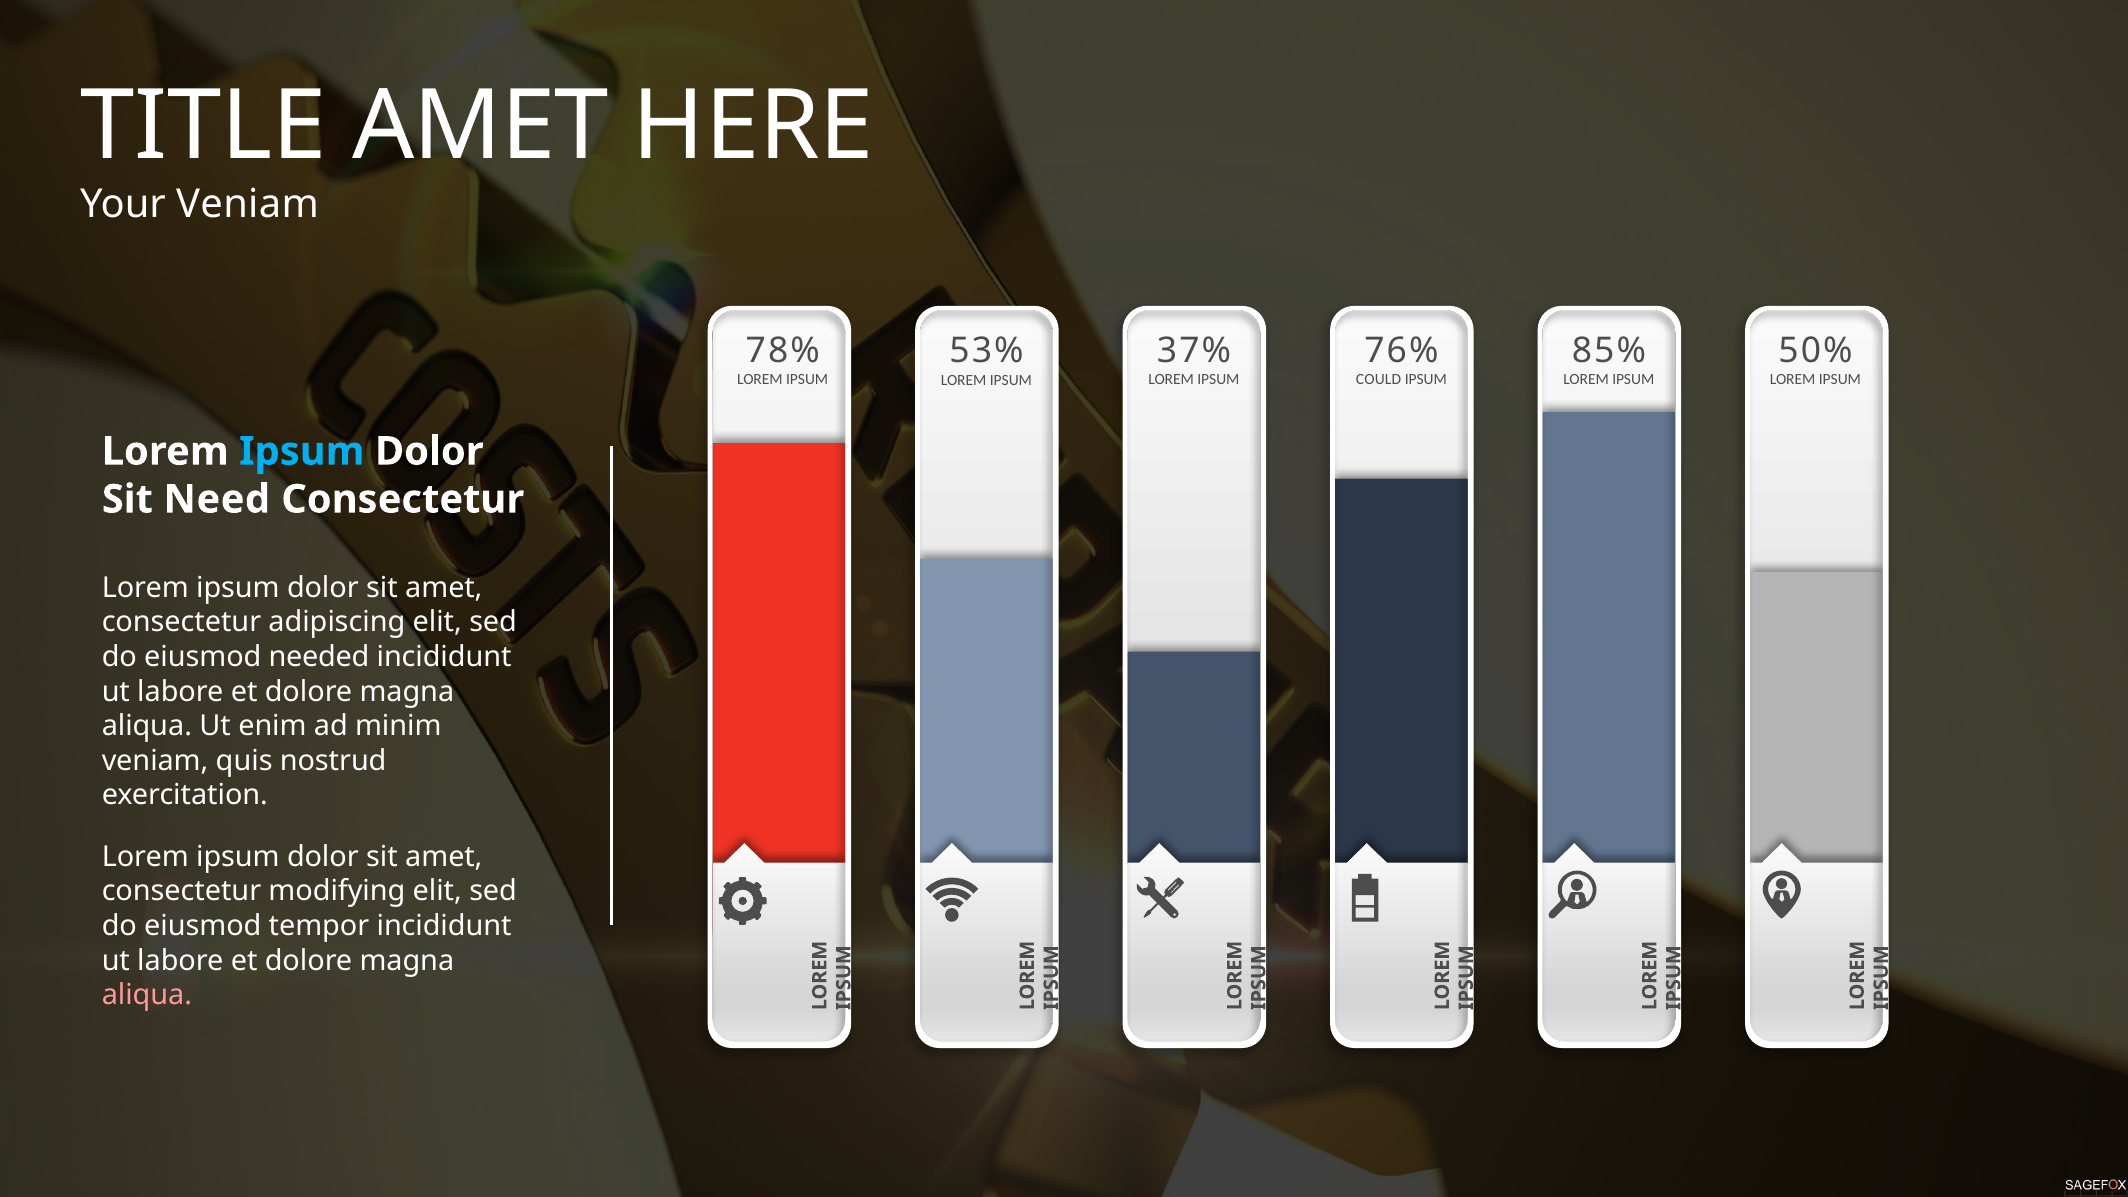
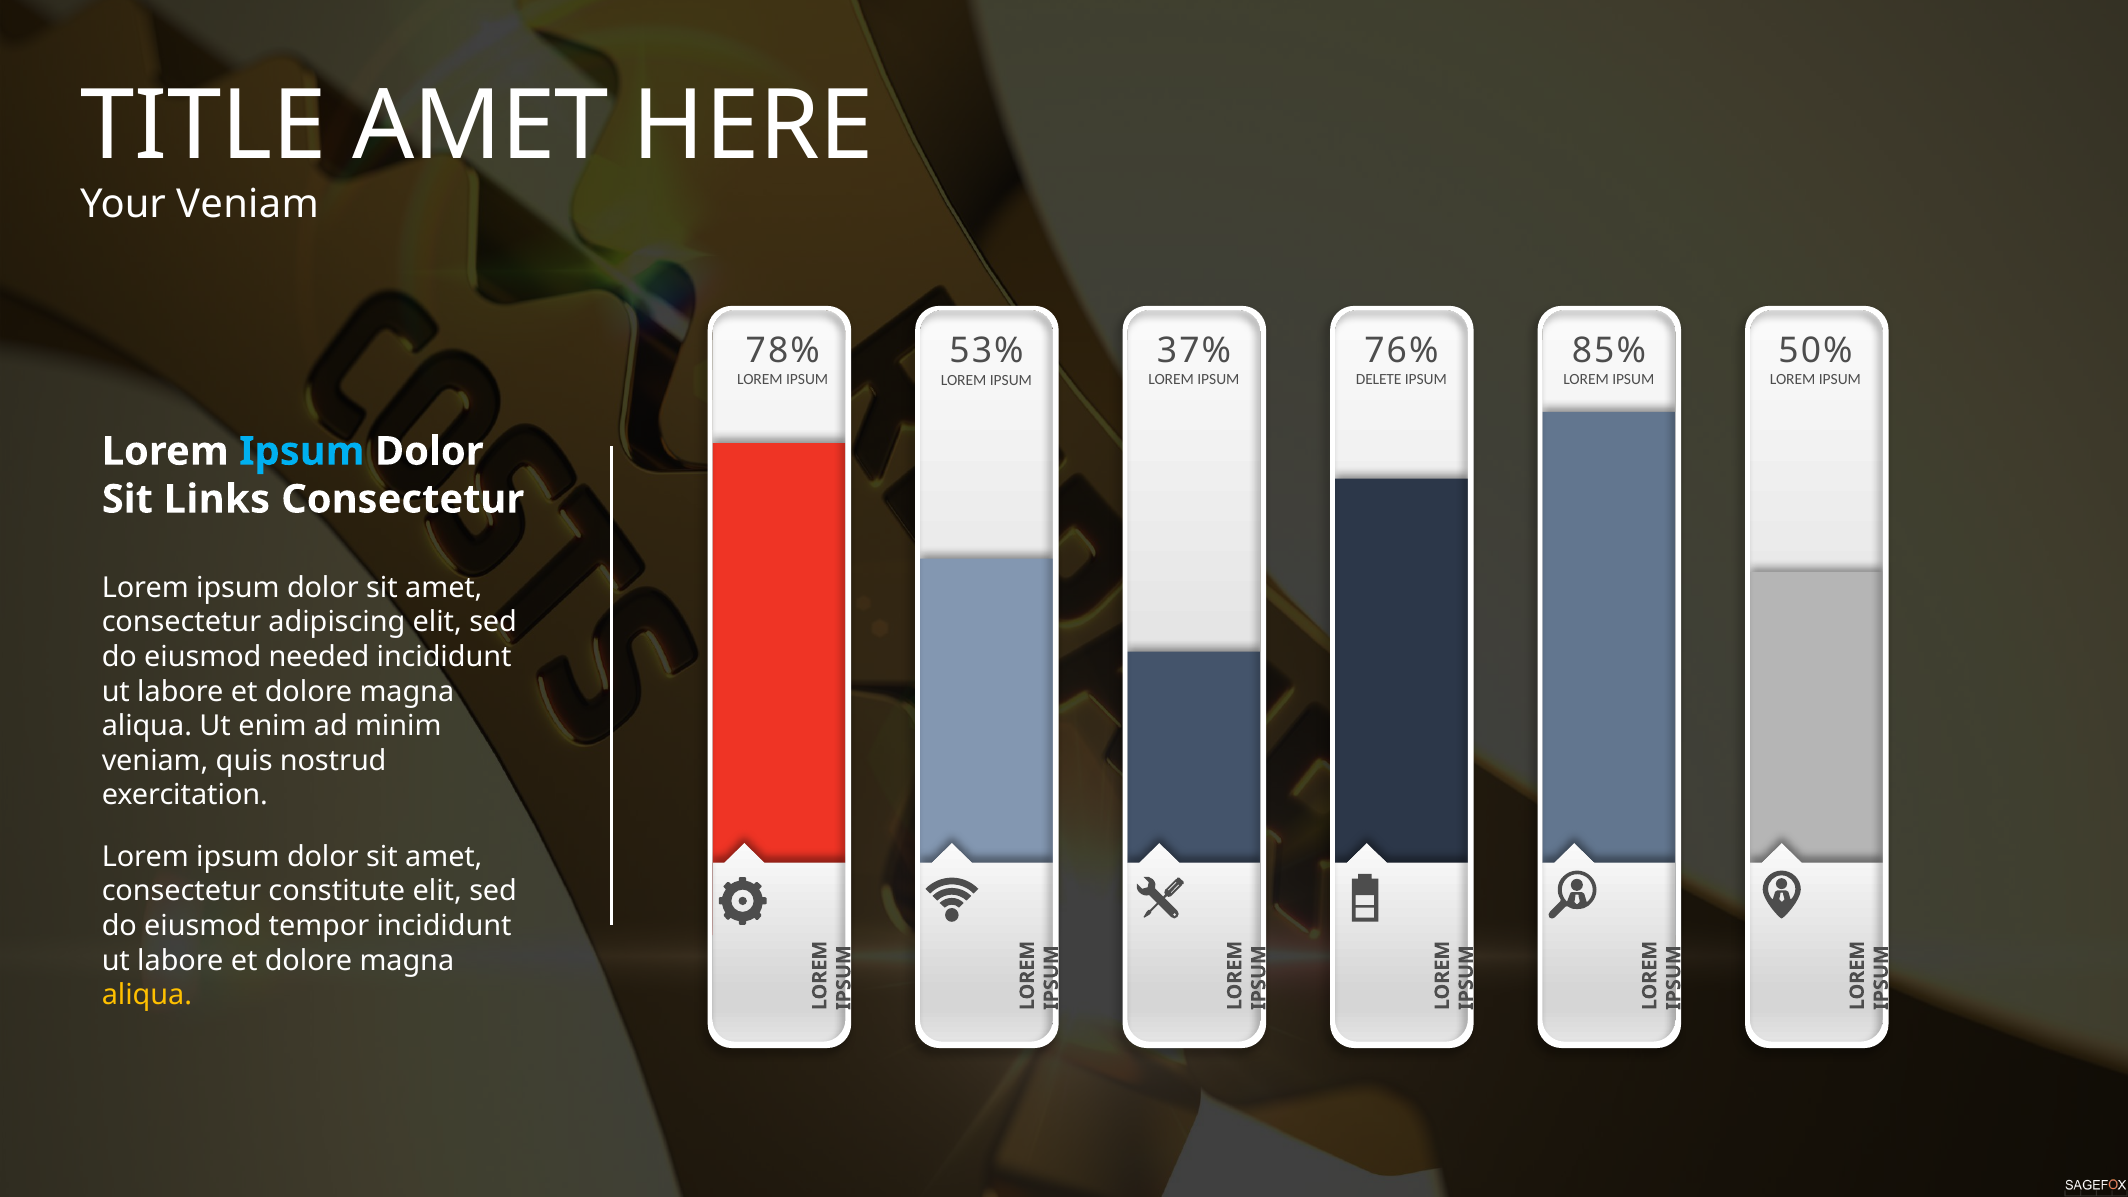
COULD: COULD -> DELETE (1379, 380)
Need: Need -> Links (217, 499)
modifying: modifying -> constitute (337, 891)
aliqua colour: pink -> yellow (147, 995)
